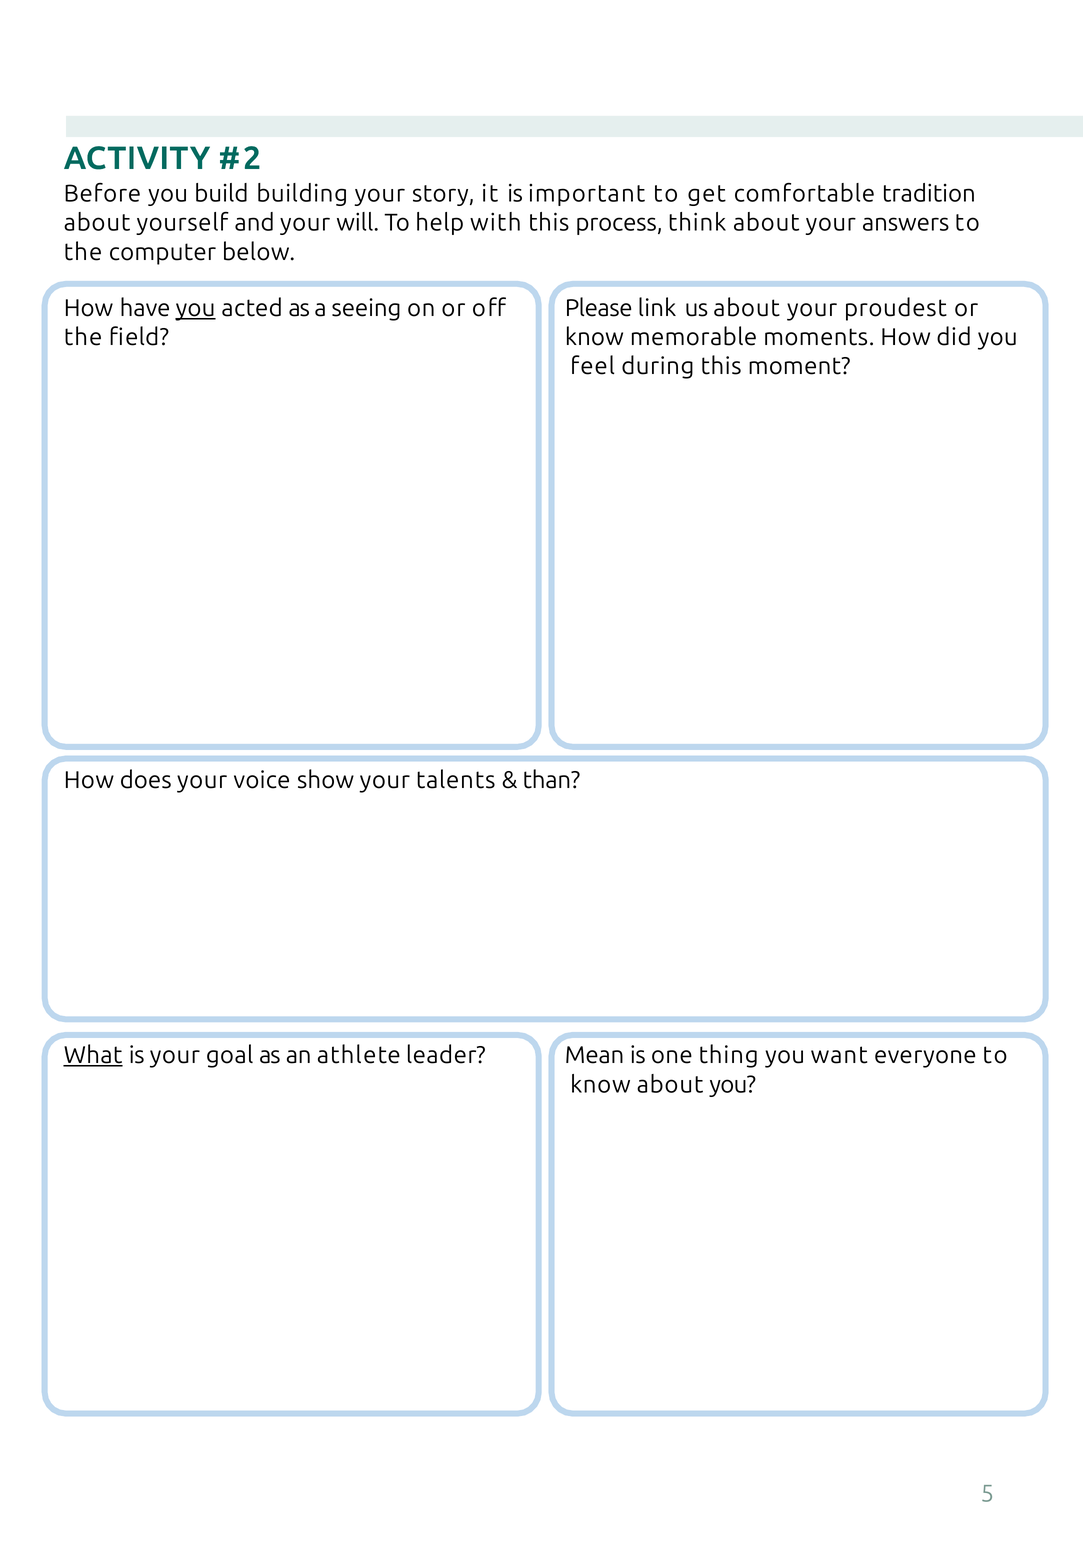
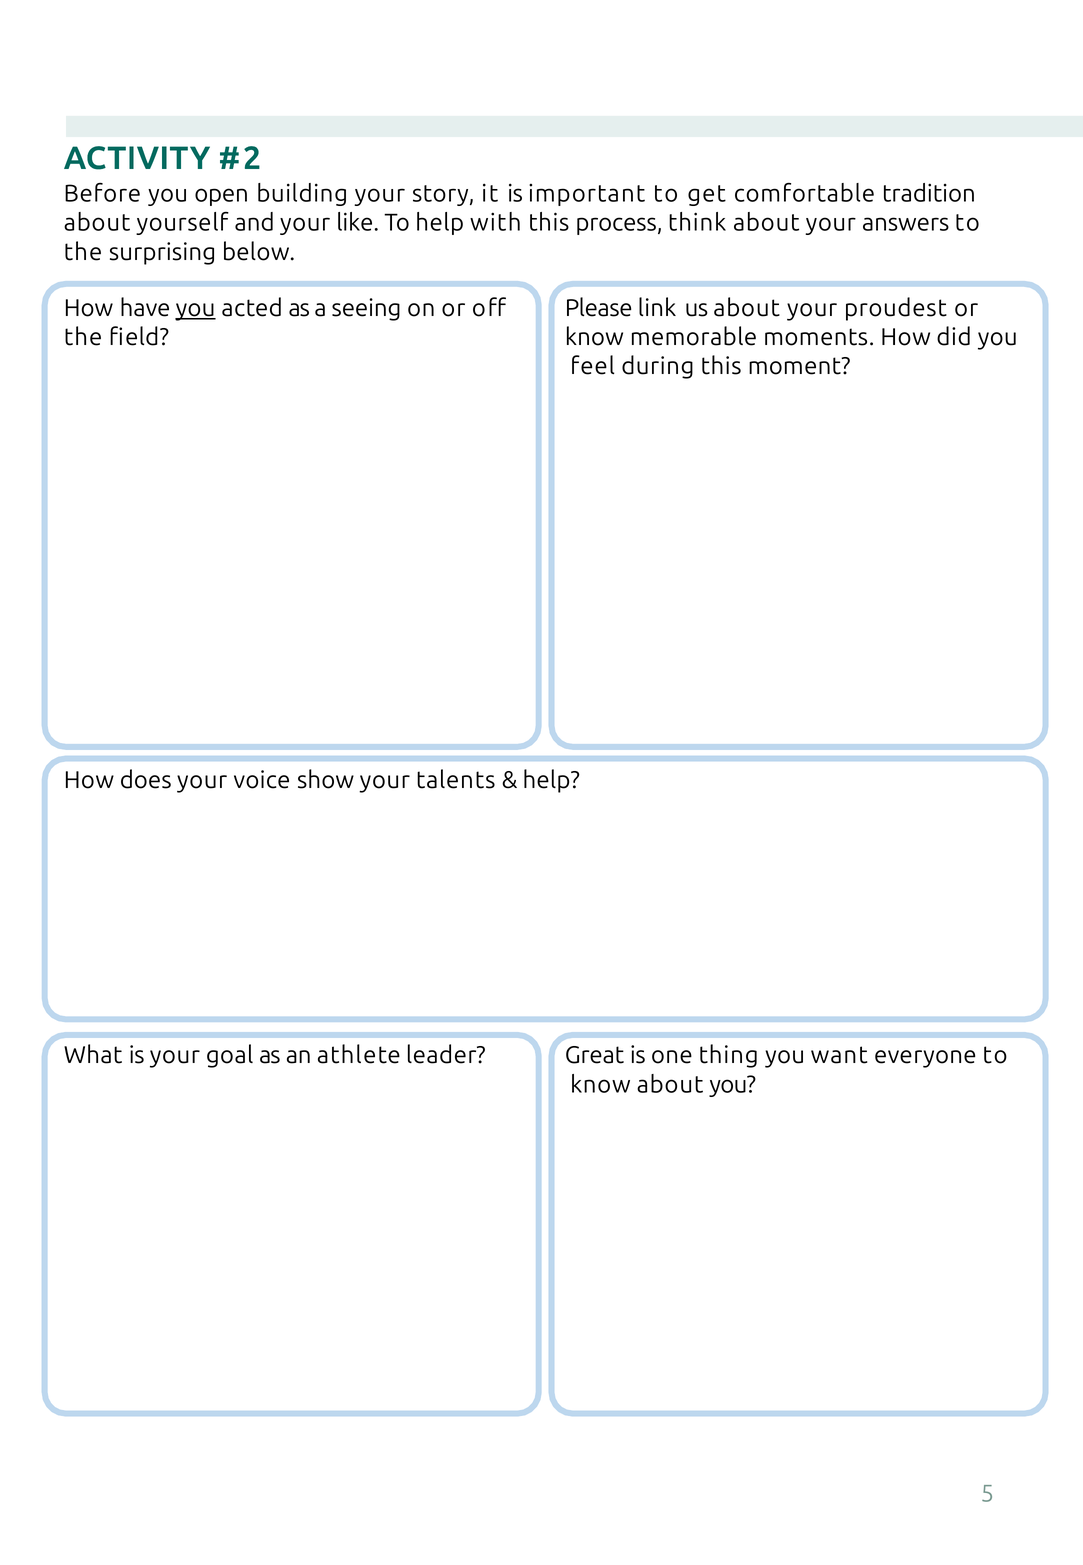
build: build -> open (222, 194)
will: will -> like (358, 223)
computer: computer -> surprising (162, 252)
than: than -> help (551, 780)
What underline: present -> none (93, 1055)
Mean: Mean -> Great (594, 1055)
